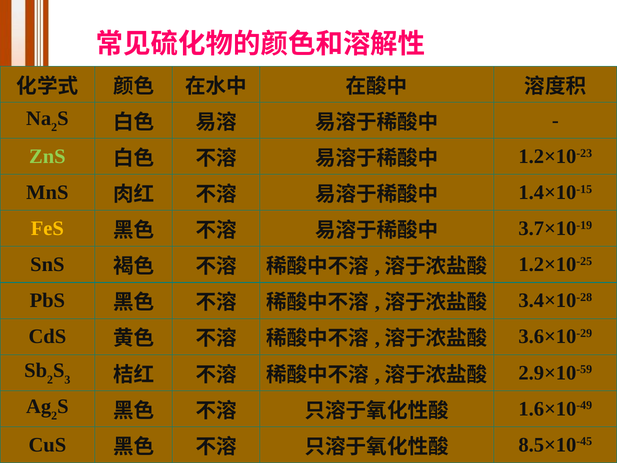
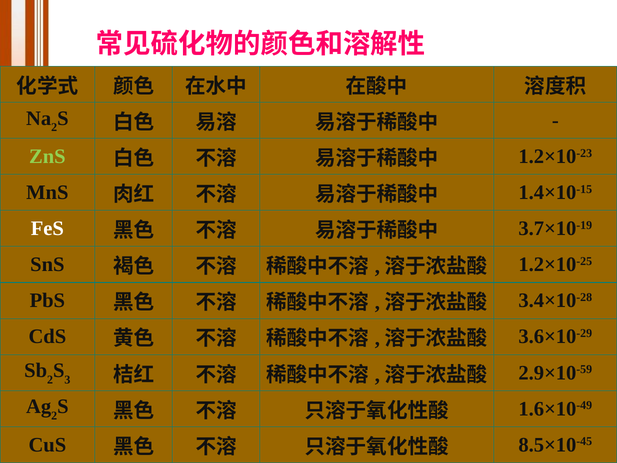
FeS colour: yellow -> white (47, 228)
